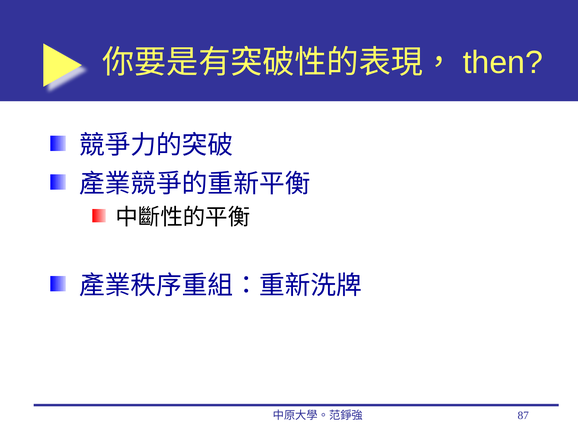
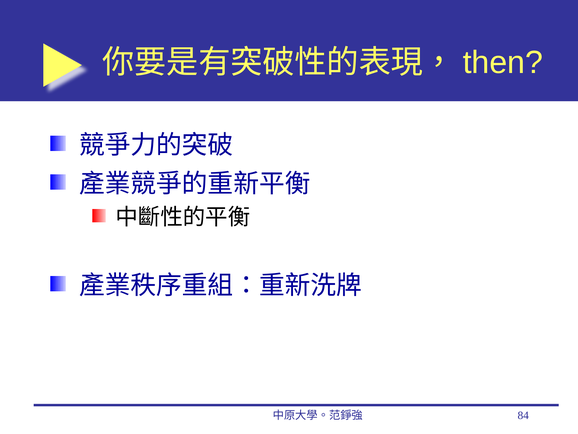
87: 87 -> 84 (523, 415)
